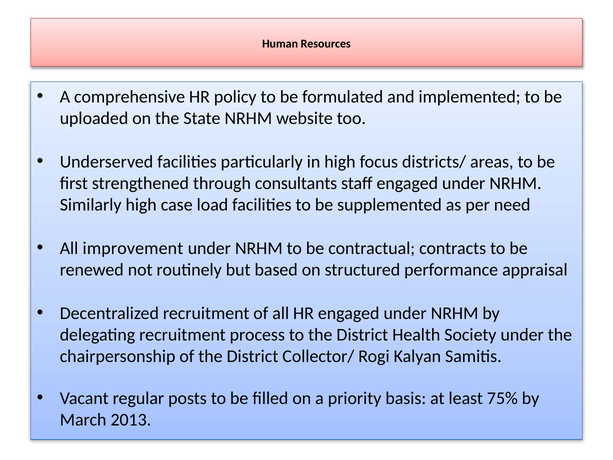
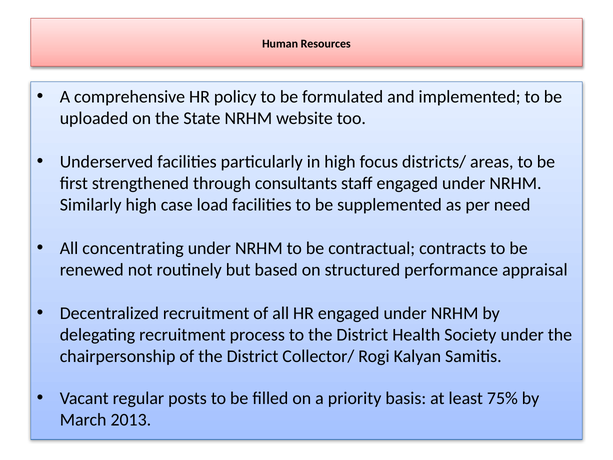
improvement: improvement -> concentrating (133, 248)
